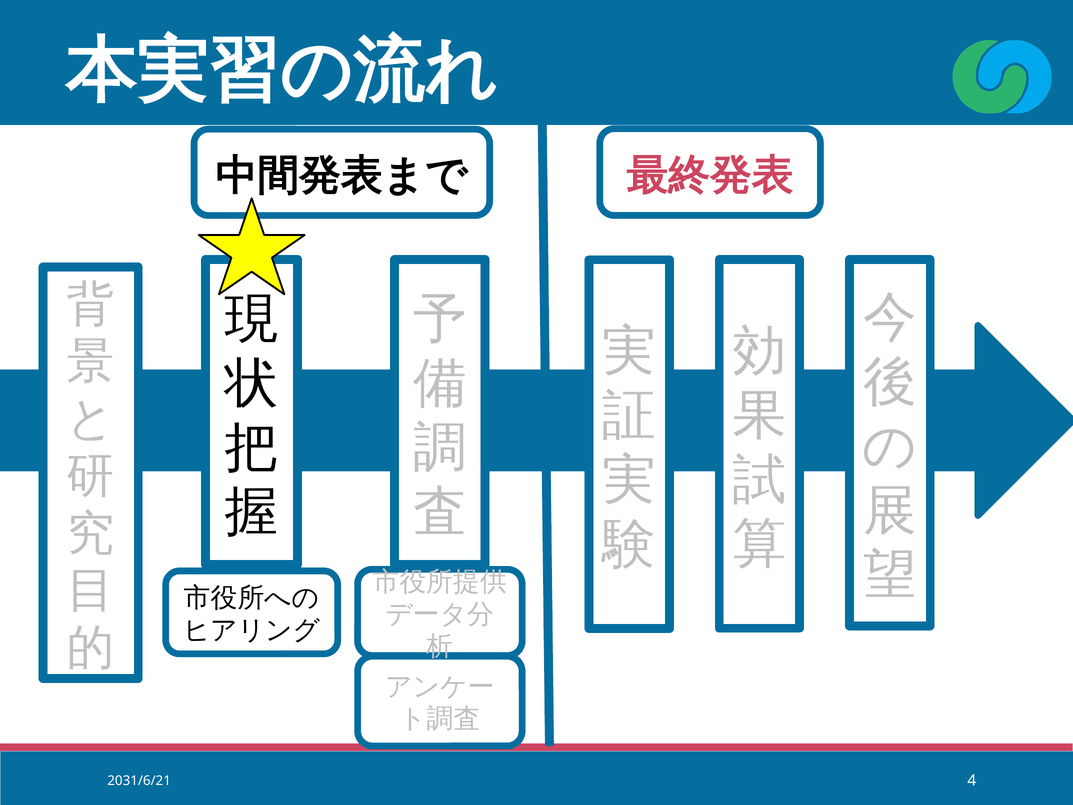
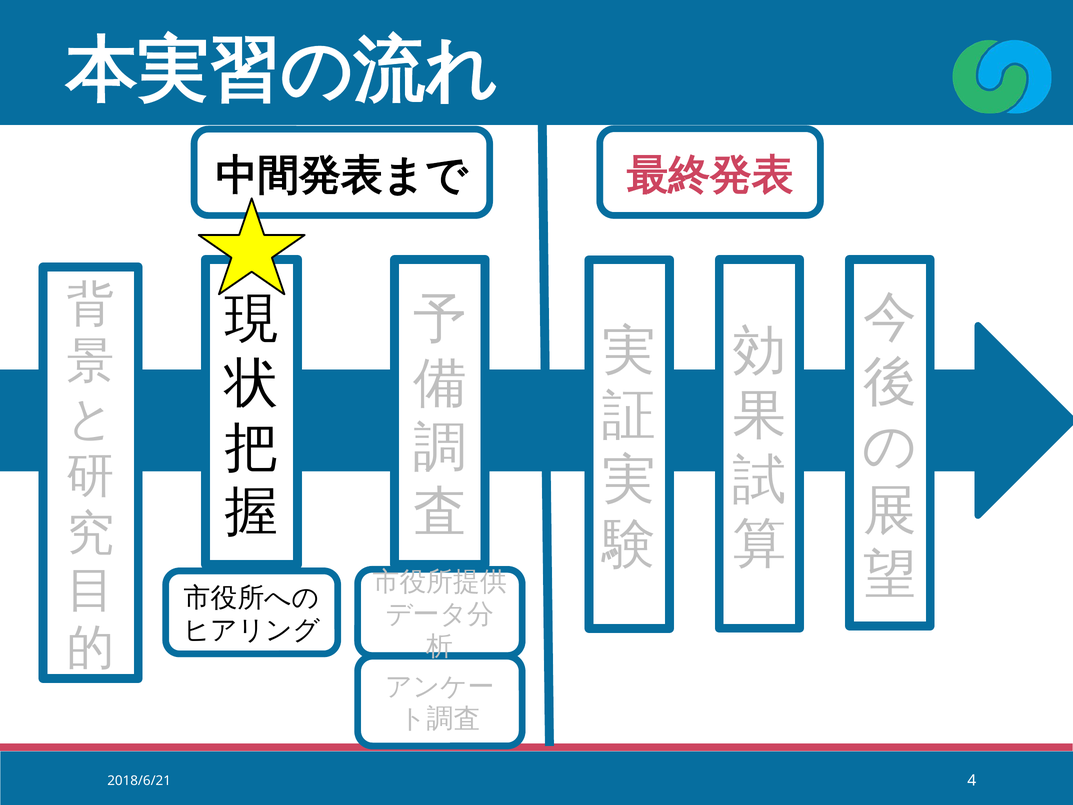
2031/6/21: 2031/6/21 -> 2018/6/21 (139, 780)
